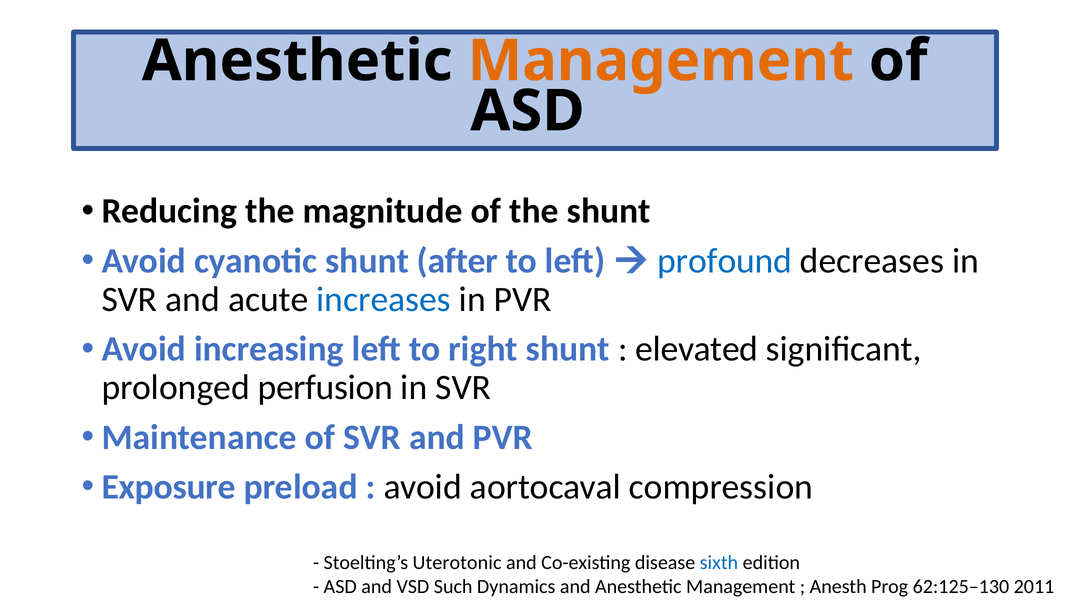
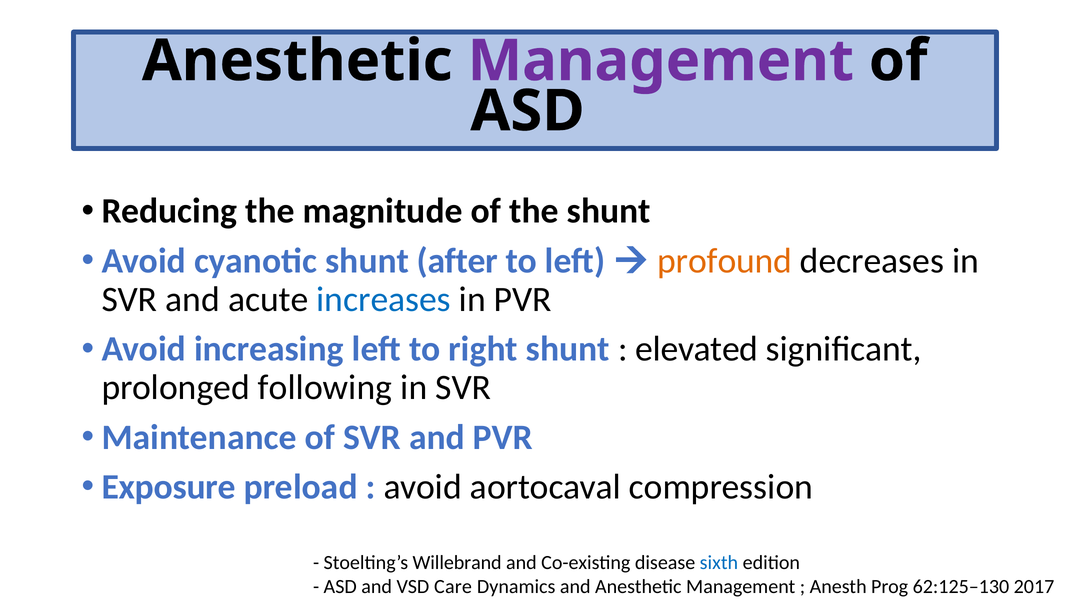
Management colour: orange -> purple (661, 61)
profound colour: blue -> orange (725, 261)
perfusion: perfusion -> following (325, 388)
Uterotonic: Uterotonic -> Willebrand (457, 563)
Such: Such -> Care (453, 587)
2011: 2011 -> 2017 (1034, 587)
